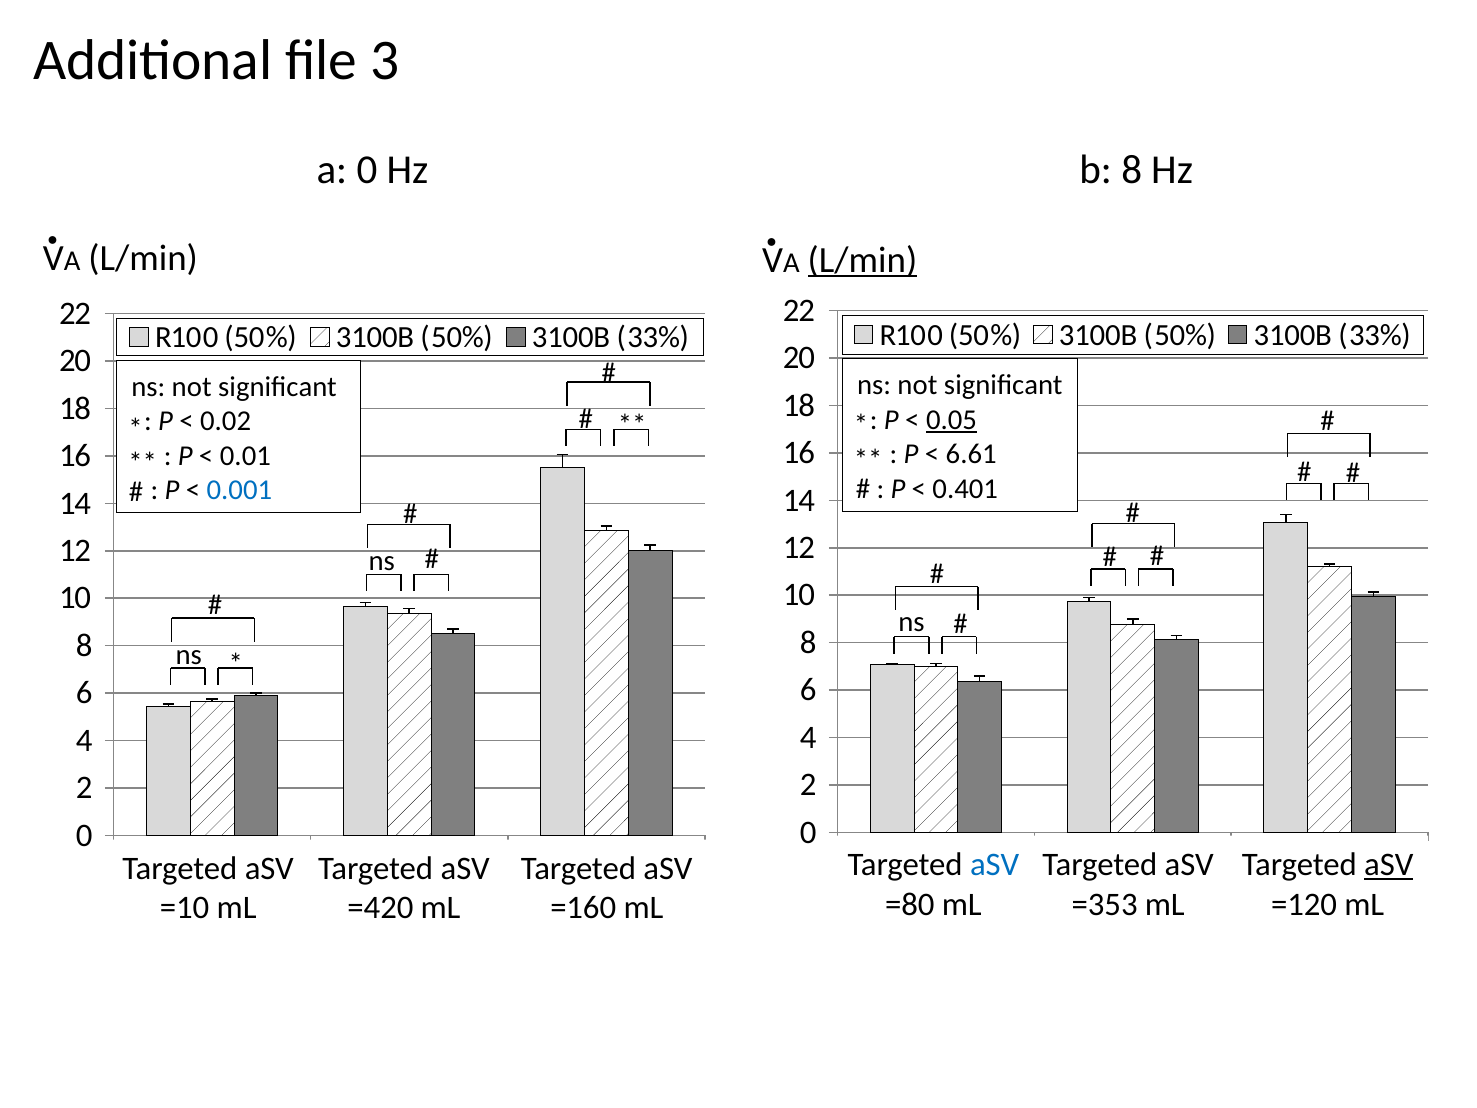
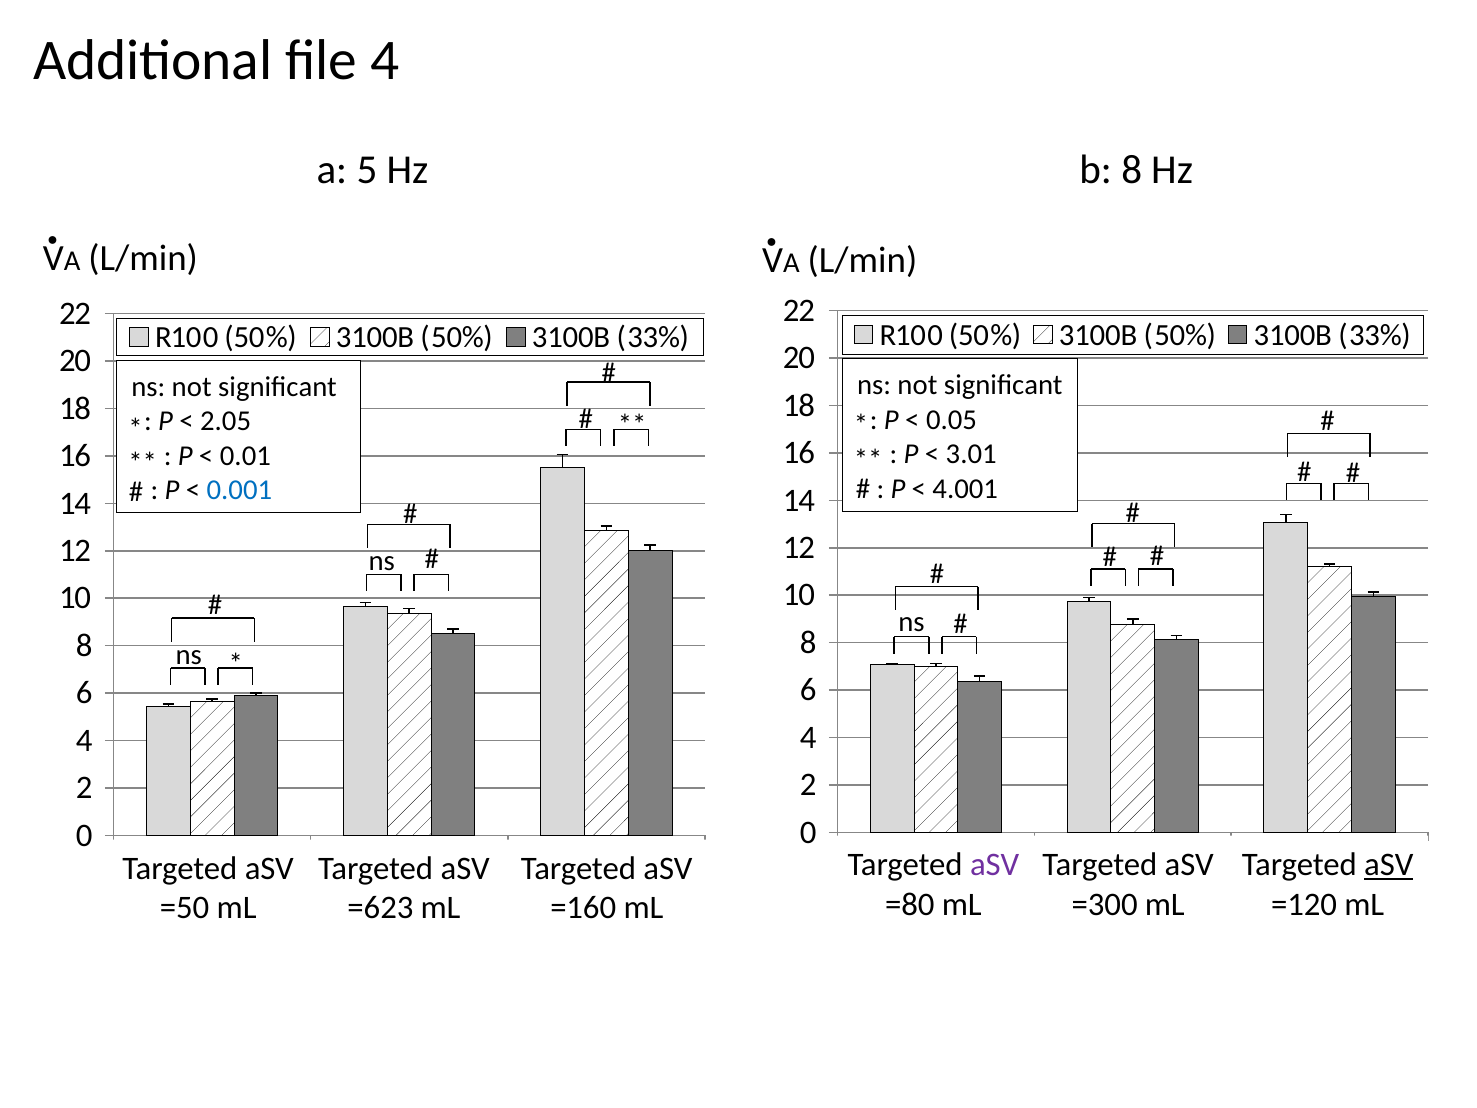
file 3: 3 -> 4 (385, 60)
a 0: 0 -> 5 (367, 170)
L/min underline: present -> none (862, 260)
0.05 underline: present -> none (951, 420)
0.02: 0.02 -> 2.05 (226, 421)
6.61: 6.61 -> 3.01 (971, 454)
0.401: 0.401 -> 4.001 (965, 489)
aSV colour: blue -> purple (995, 865)
=353: =353 -> =300 (1105, 904)
=10: =10 -> =50 (185, 908)
=420: =420 -> =623 (380, 908)
